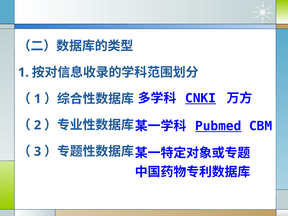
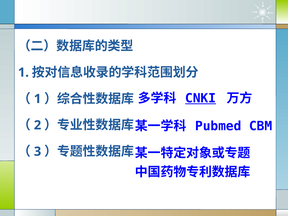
Pubmed underline: present -> none (218, 126)
